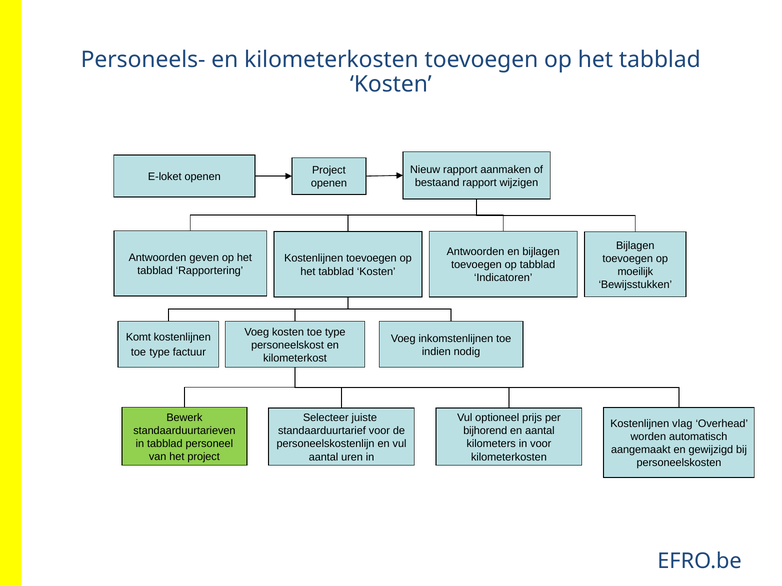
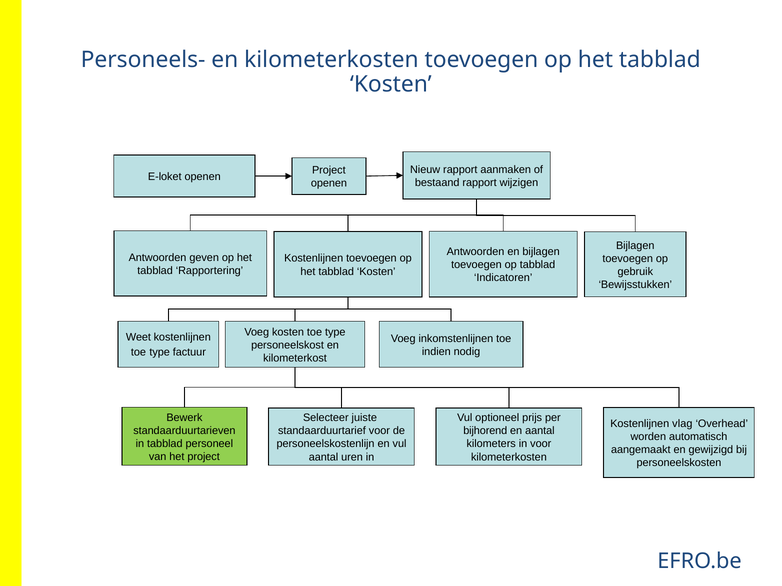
moeilijk: moeilijk -> gebruik (635, 272)
Komt: Komt -> Weet (138, 338)
